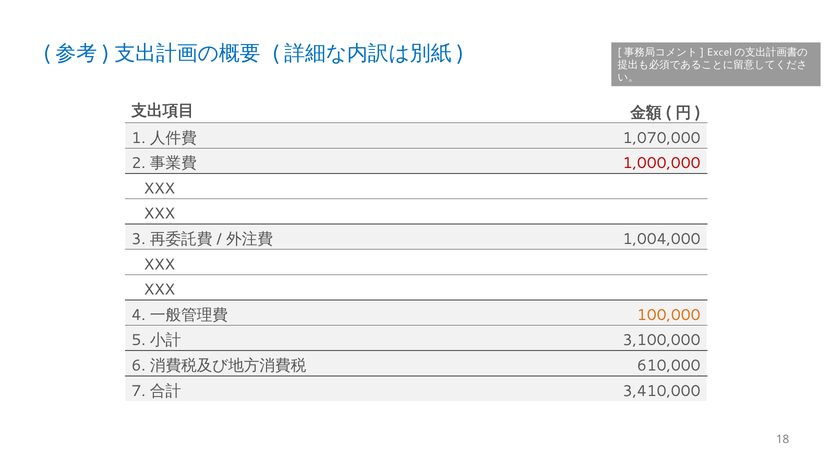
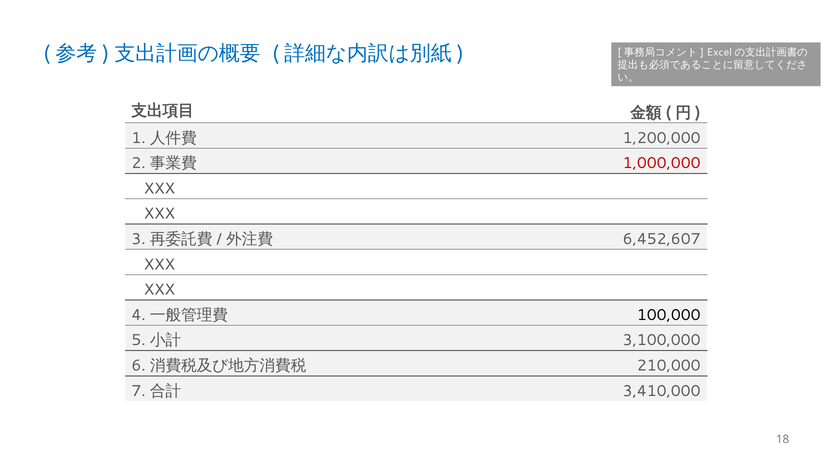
1,070,000: 1,070,000 -> 1,200,000 (662, 138)
1,004,000: 1,004,000 -> 6,452,607 (662, 239)
100,000 colour: orange -> black (669, 315)
610,000: 610,000 -> 210,000 (669, 366)
